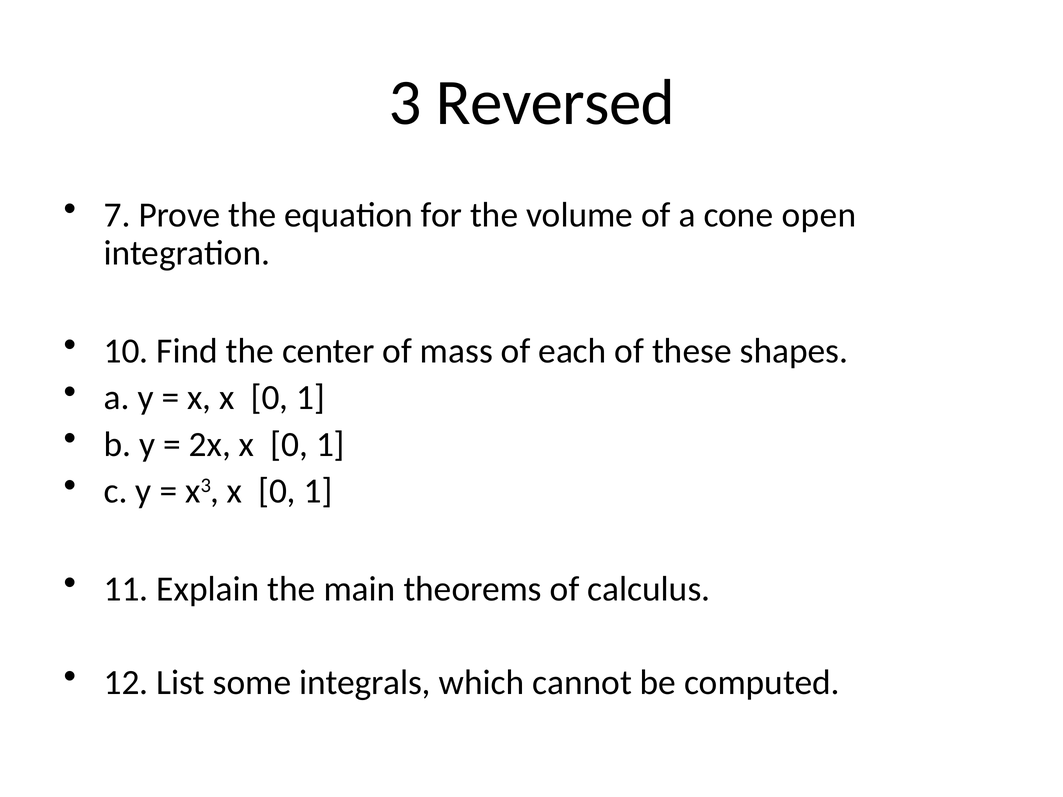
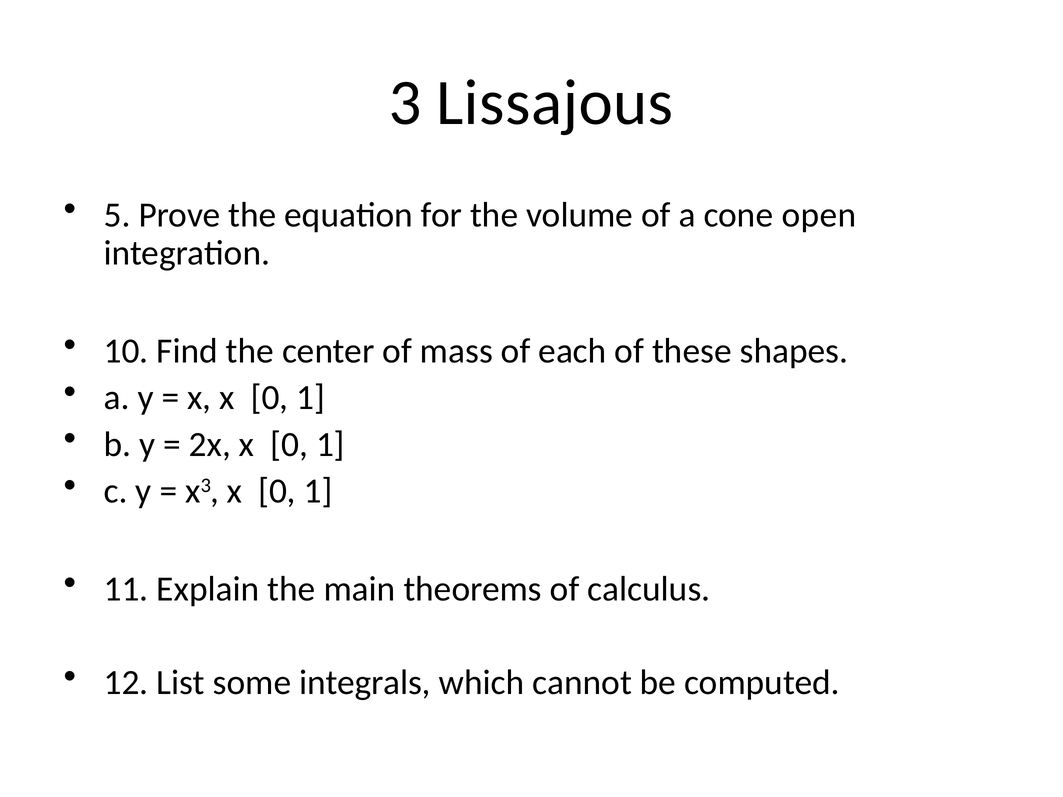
Reversed: Reversed -> Lissajous (555, 103)
7: 7 -> 5 (117, 215)
